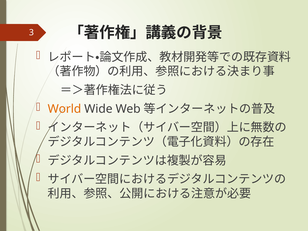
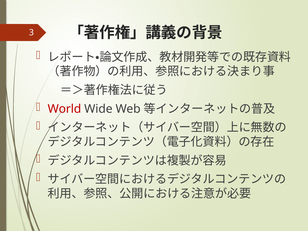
World colour: orange -> red (64, 109)
